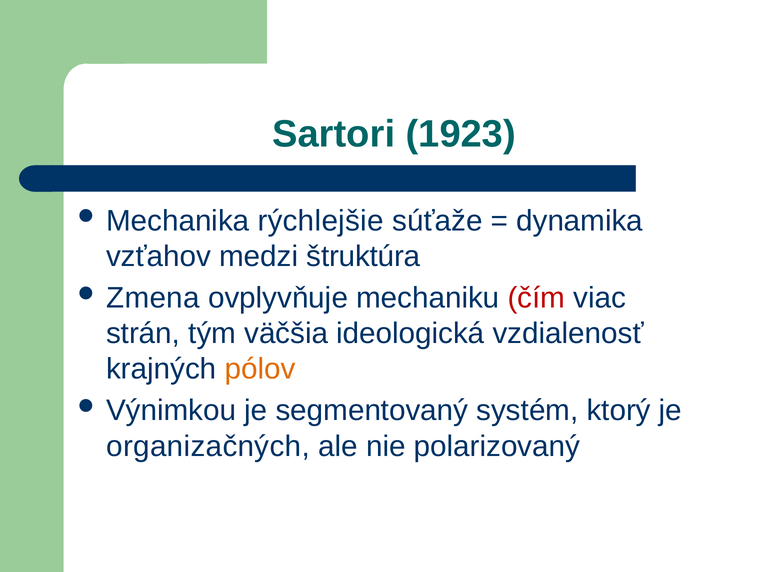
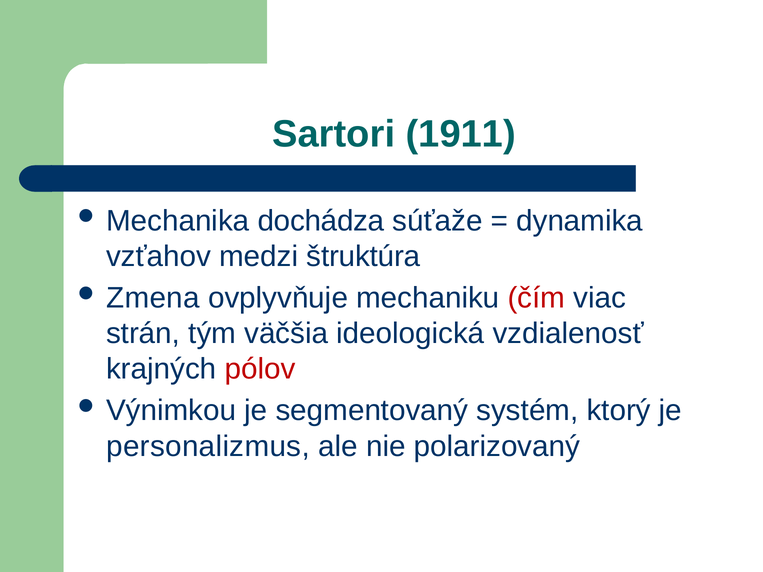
1923: 1923 -> 1911 (461, 134)
rýchlejšie: rýchlejšie -> dochádza (321, 221)
pólov colour: orange -> red (260, 369)
organizačných: organizačných -> personalizmus (208, 446)
